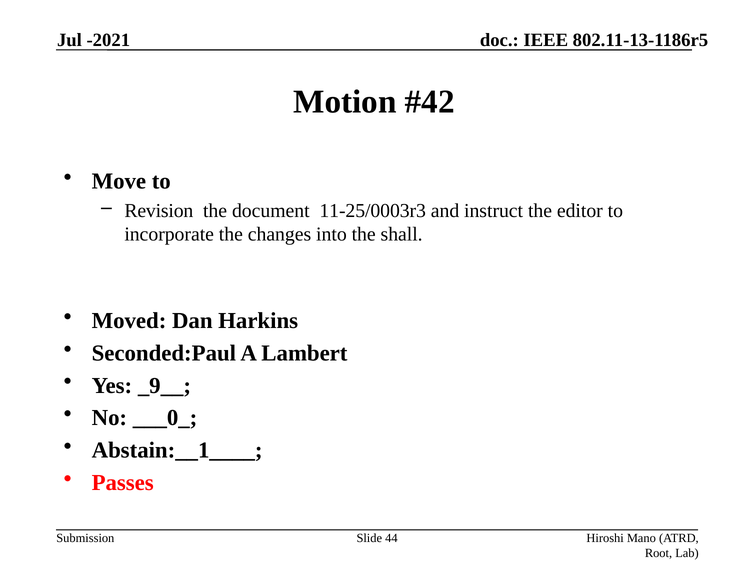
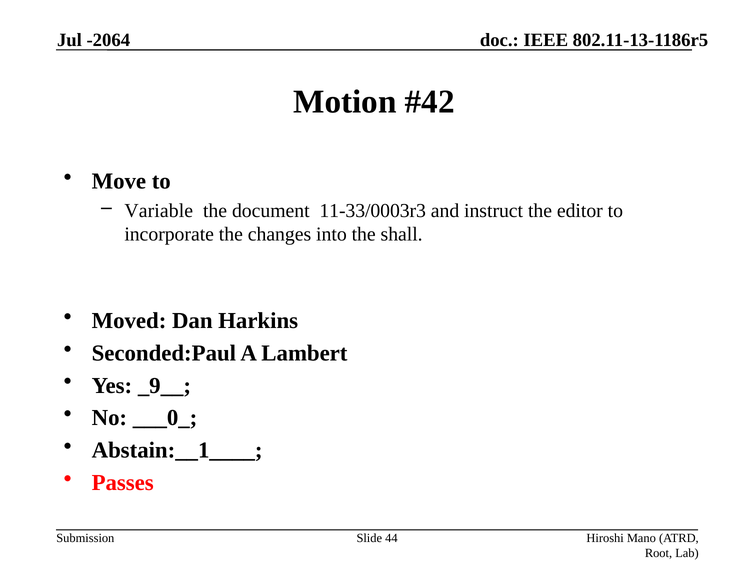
-2021: -2021 -> -2064 (108, 40)
Revision: Revision -> Variable (159, 211)
11-25/0003r3: 11-25/0003r3 -> 11-33/0003r3 (373, 211)
